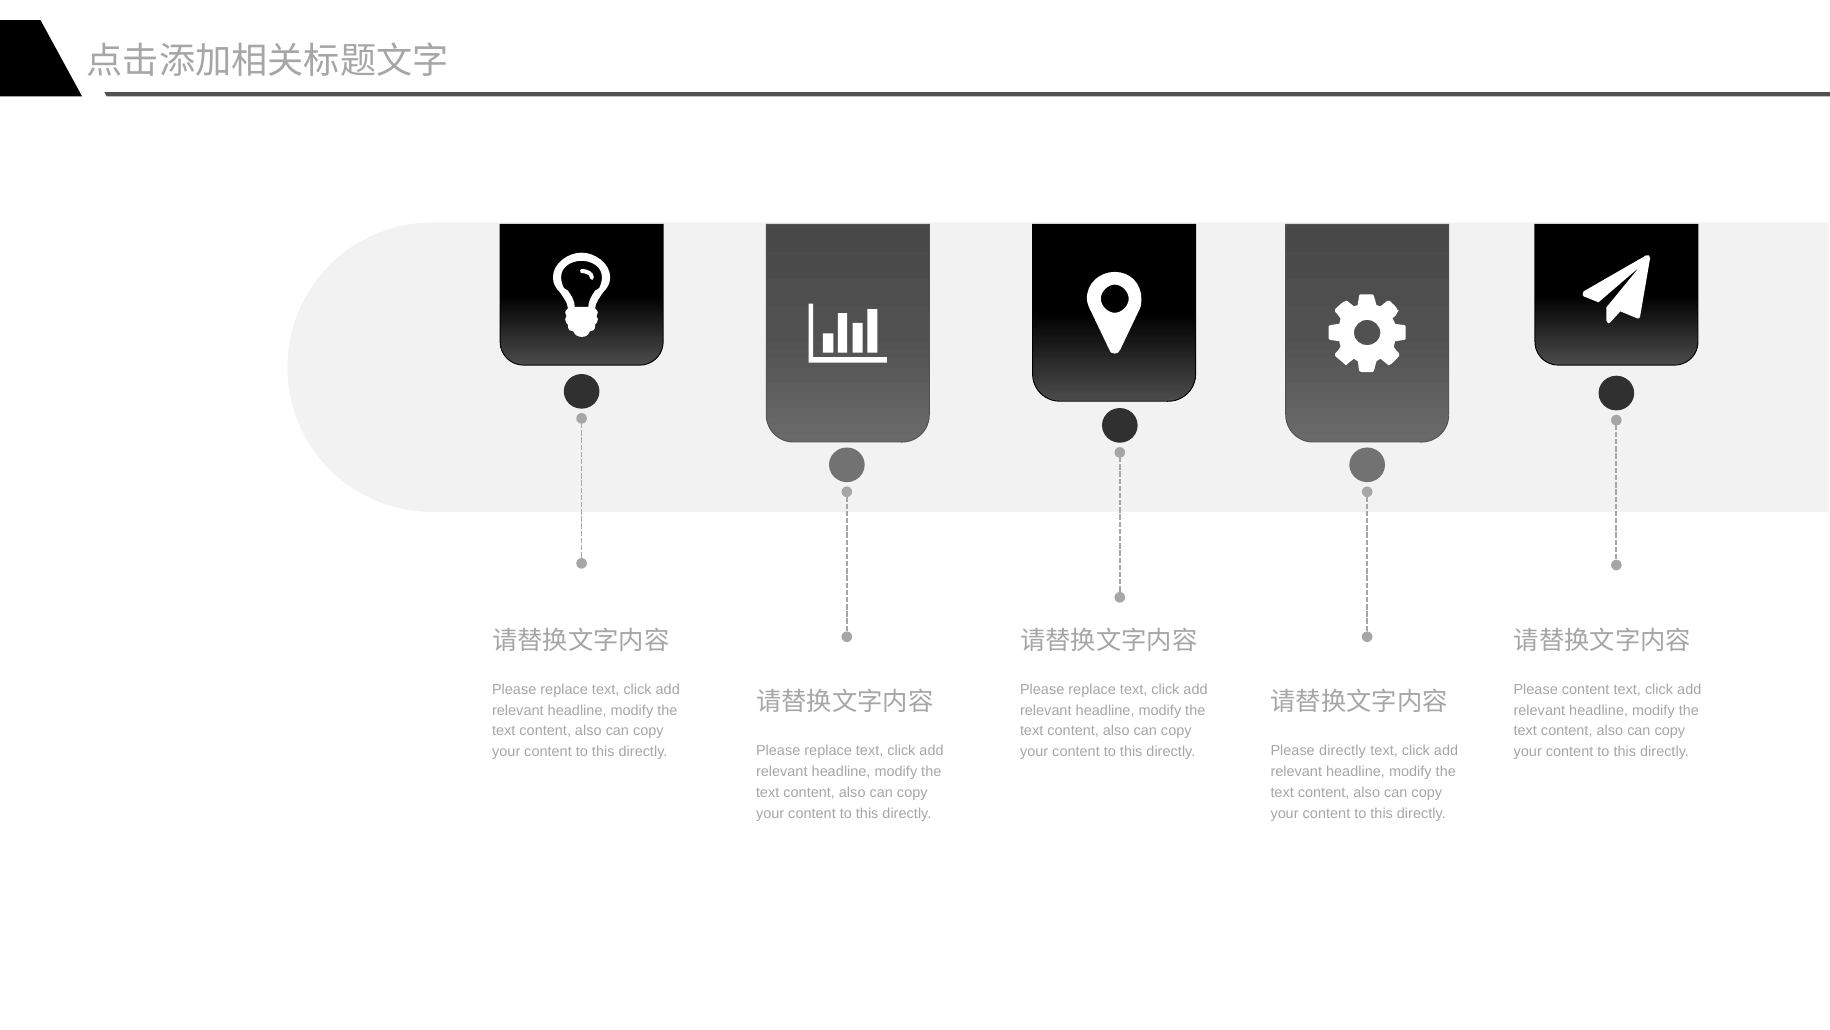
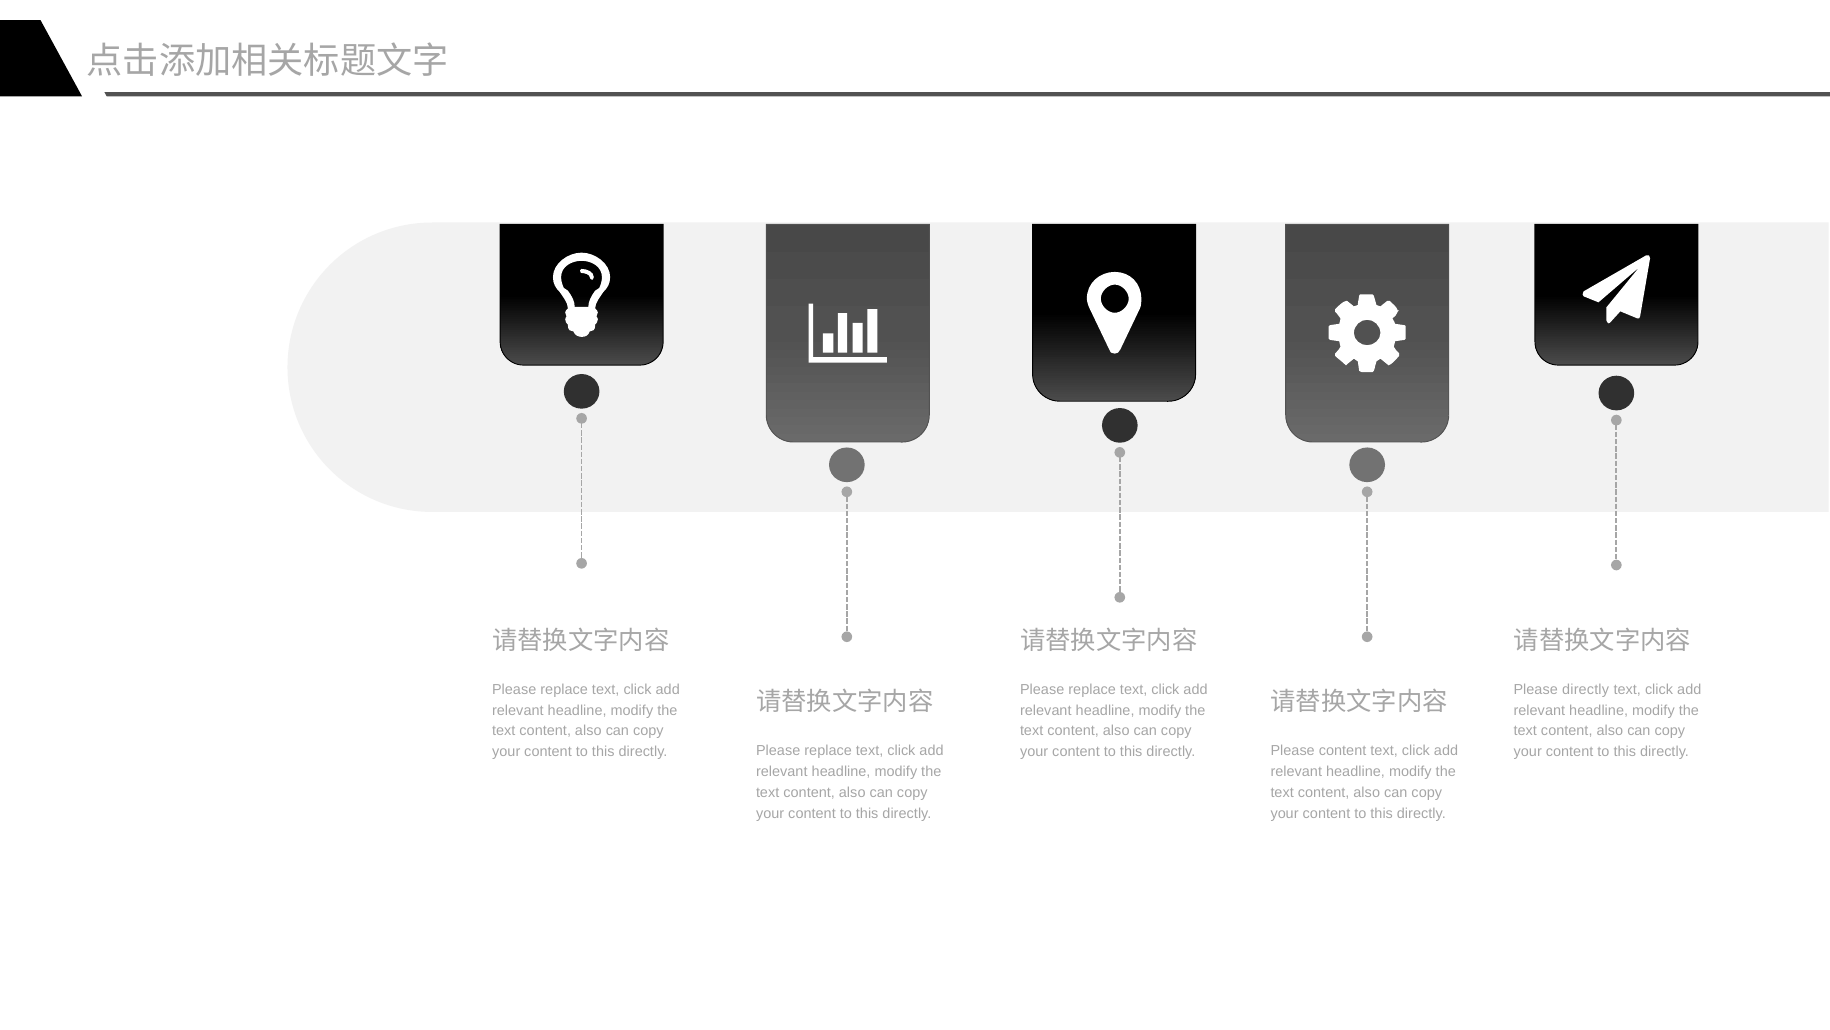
Please content: content -> directly (1586, 689)
Please directly: directly -> content (1343, 751)
